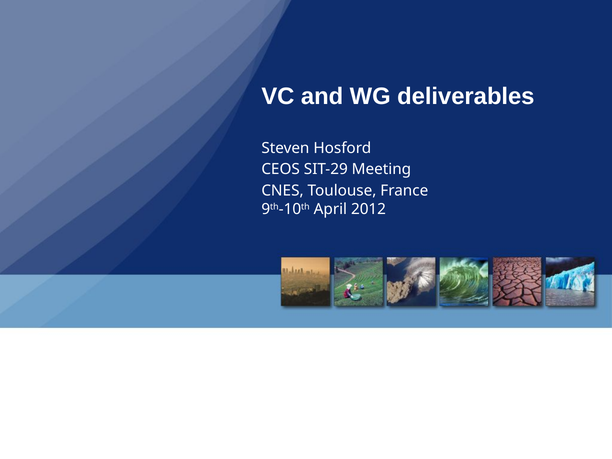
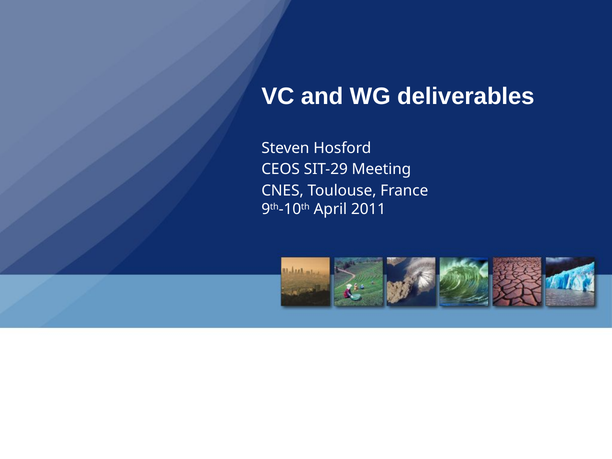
2012: 2012 -> 2011 (369, 209)
